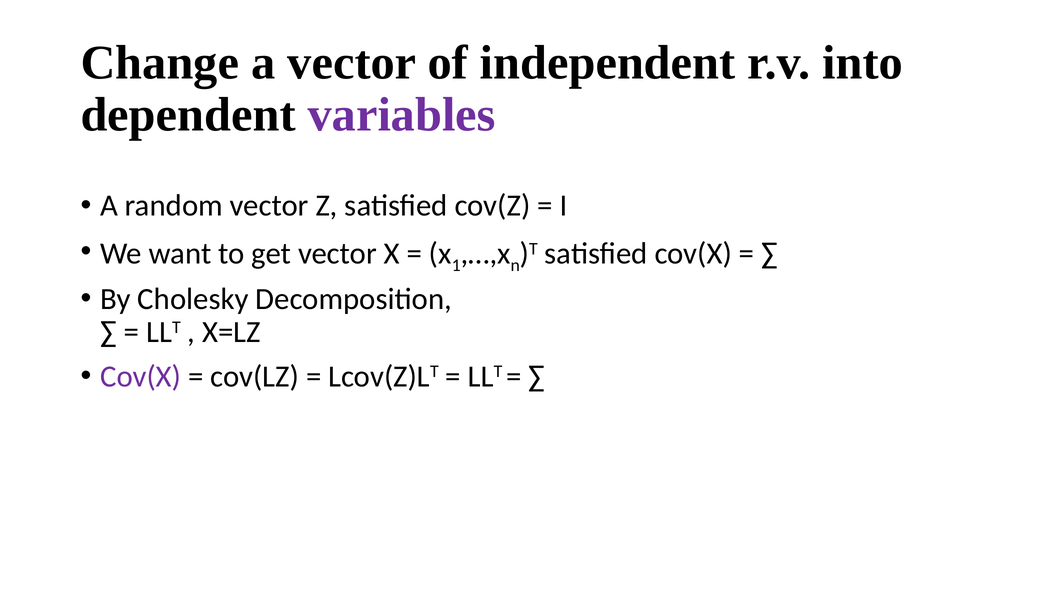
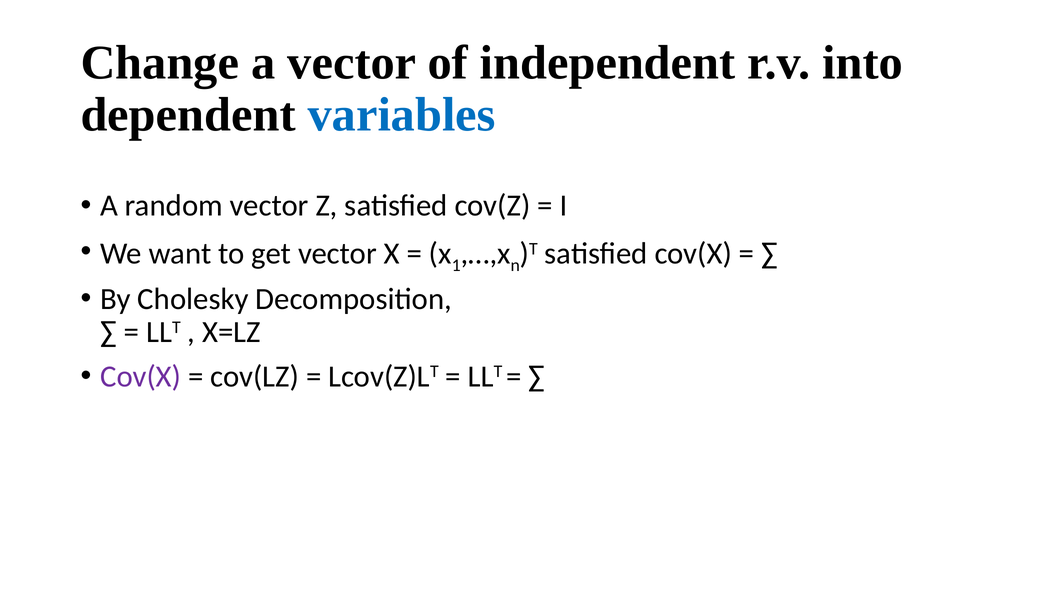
variables colour: purple -> blue (402, 115)
